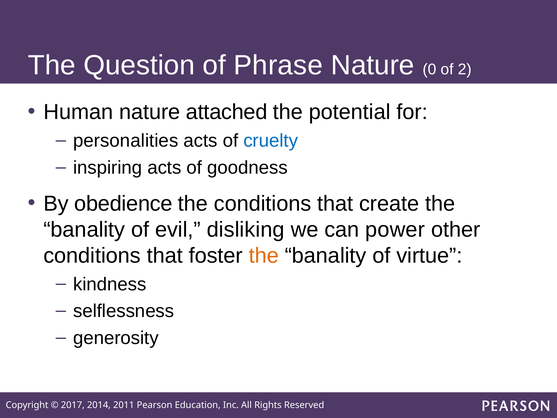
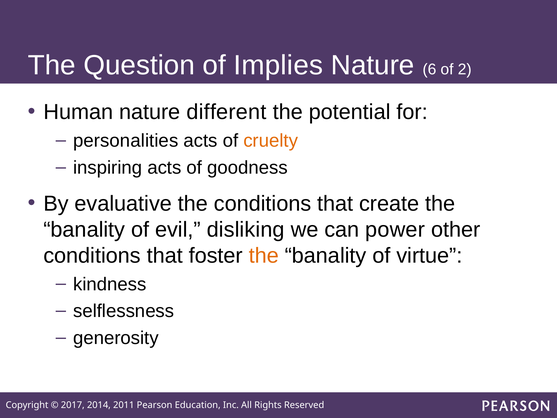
Phrase: Phrase -> Implies (278, 65)
0: 0 -> 6 (429, 69)
attached: attached -> different (227, 112)
cruelty colour: blue -> orange (271, 141)
obedience: obedience -> evaluative (123, 203)
